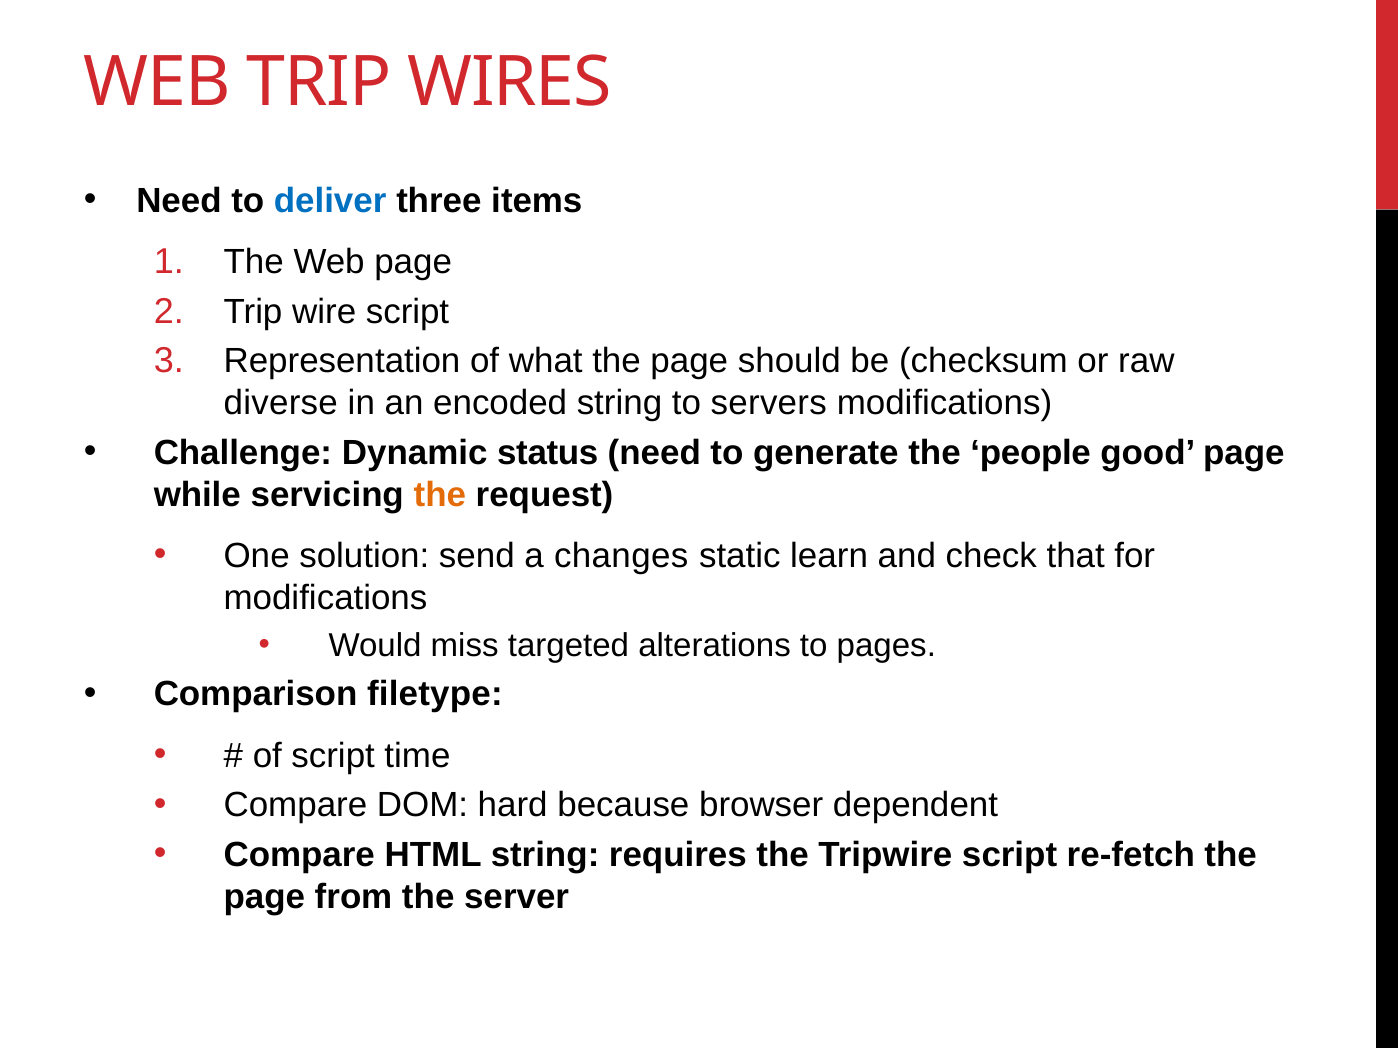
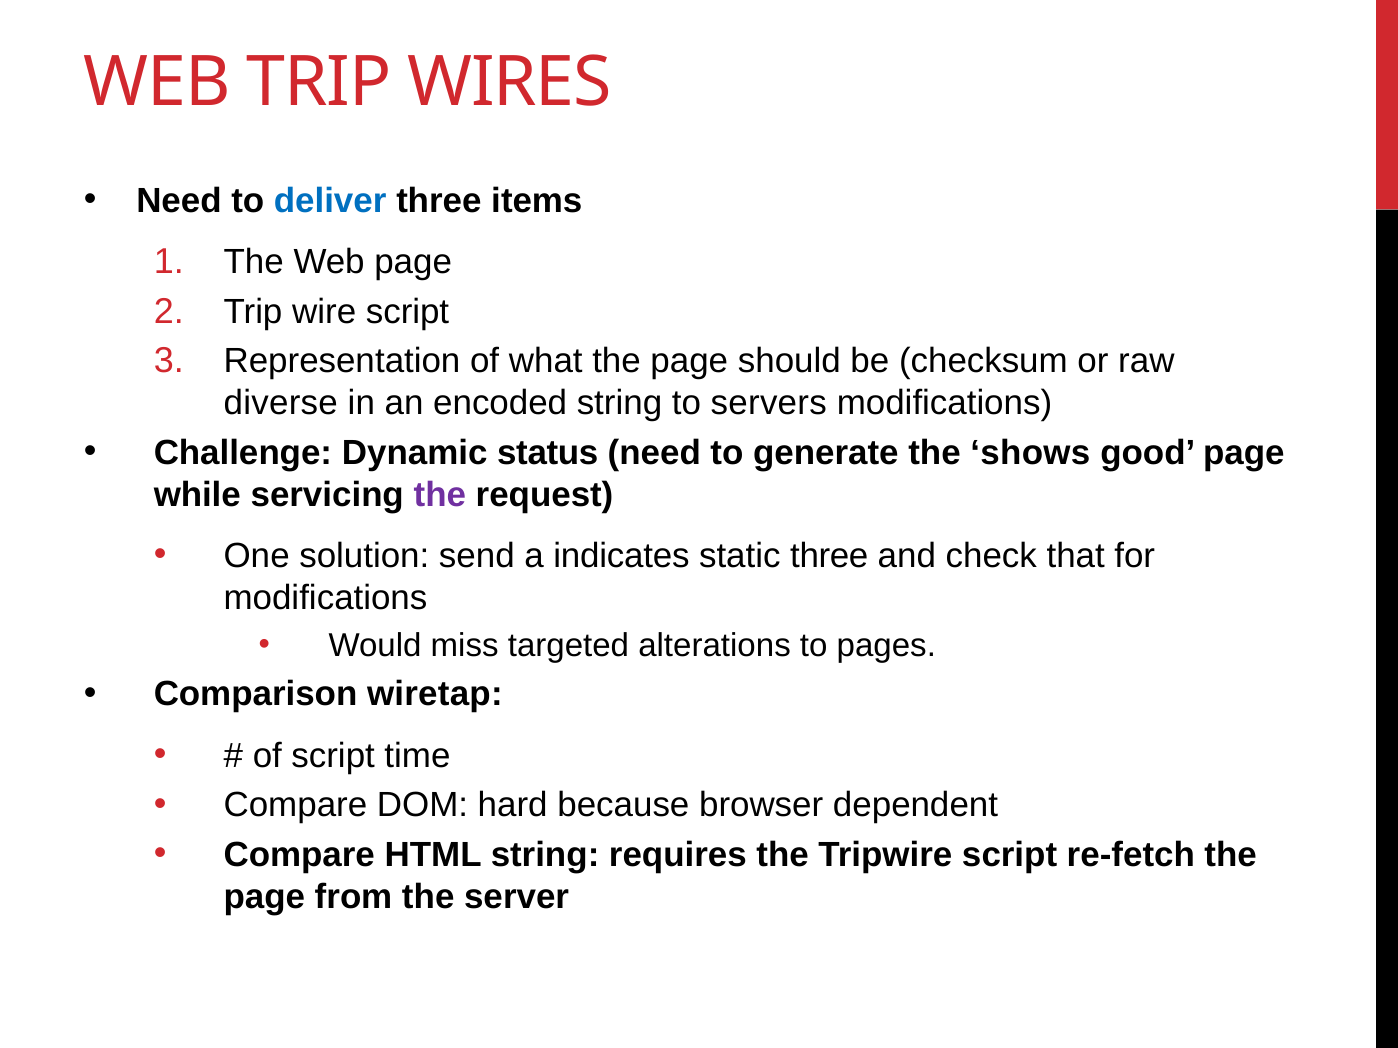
people: people -> shows (1030, 453)
the colour: orange -> purple (440, 495)
changes: changes -> indicates (621, 556)
static learn: learn -> three (829, 556)
filetype: filetype -> wiretap (435, 695)
